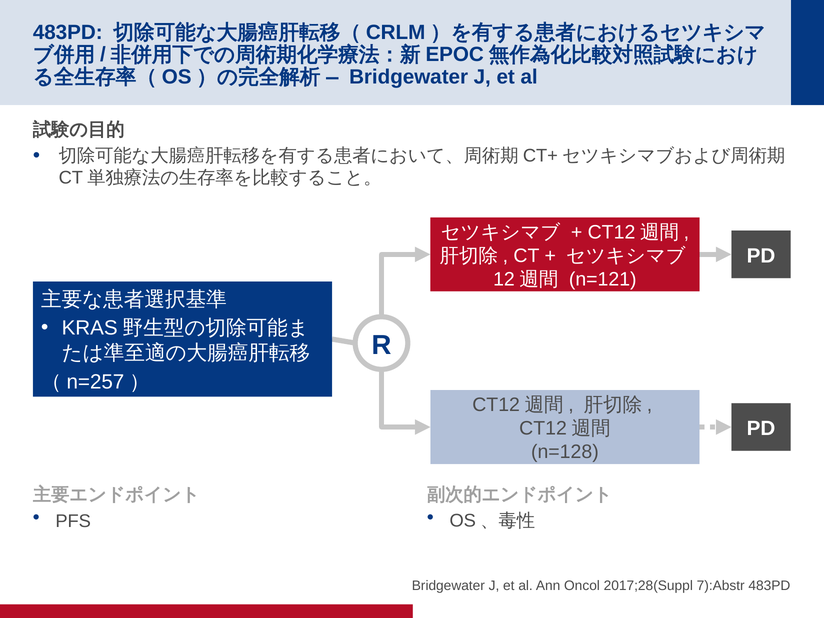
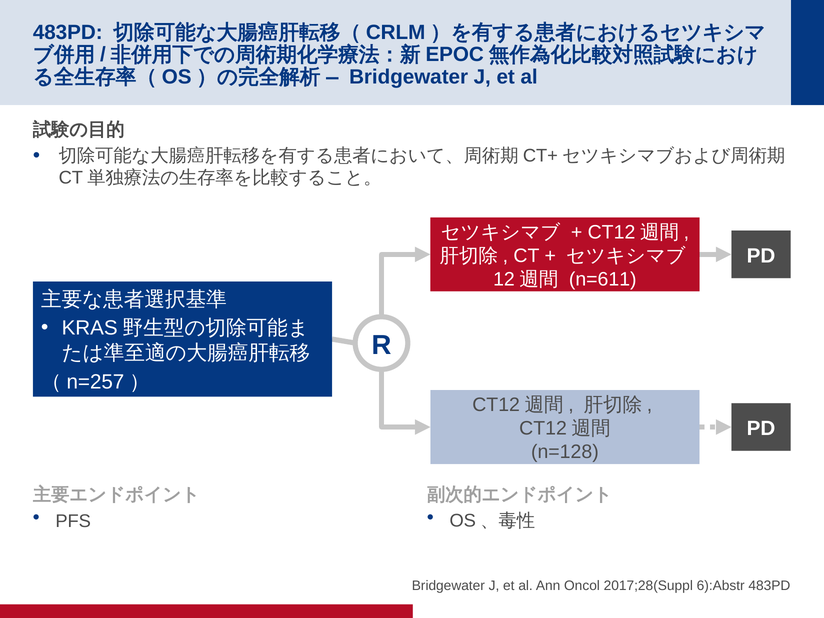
n=121: n=121 -> n=611 (603, 279)
7):Abstr: 7):Abstr -> 6):Abstr (721, 586)
